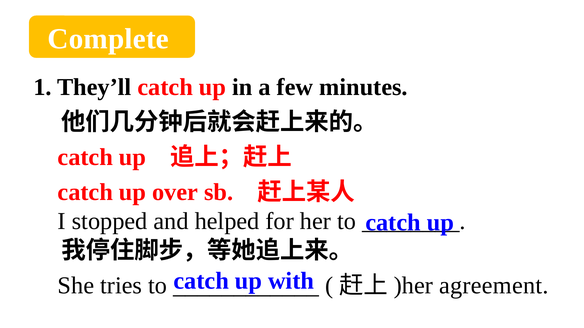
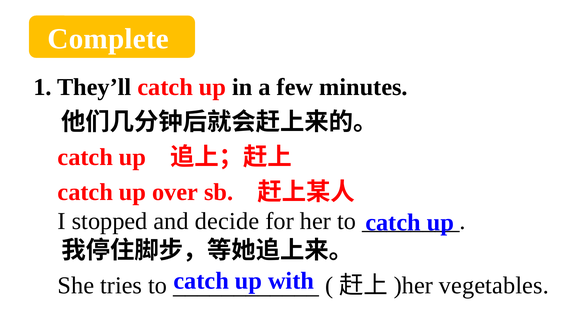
helped: helped -> decide (227, 222)
agreement: agreement -> vegetables (494, 286)
